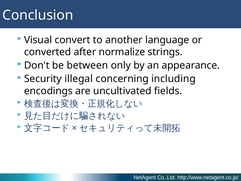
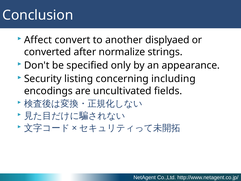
Visual: Visual -> Affect (38, 40)
language: language -> displyaed (167, 40)
between: between -> specified (87, 65)
illegal: illegal -> listing (79, 79)
